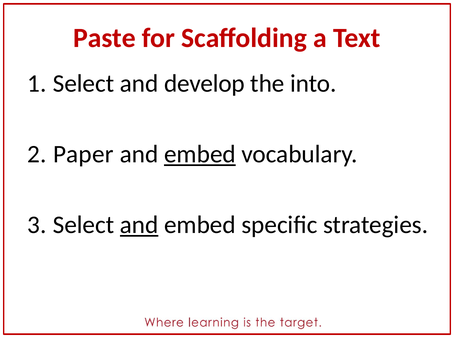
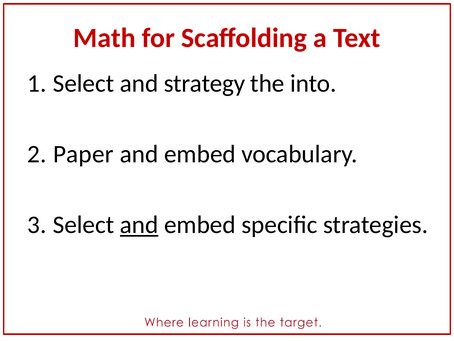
Paste: Paste -> Math (104, 38)
develop: develop -> strategy (204, 83)
embed underline: present -> none (200, 154)
